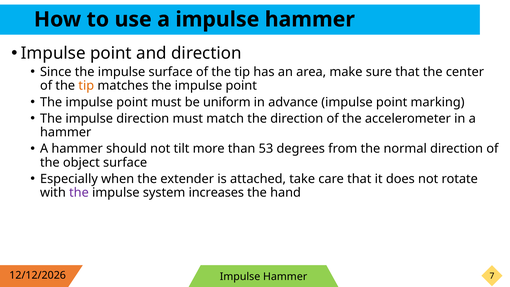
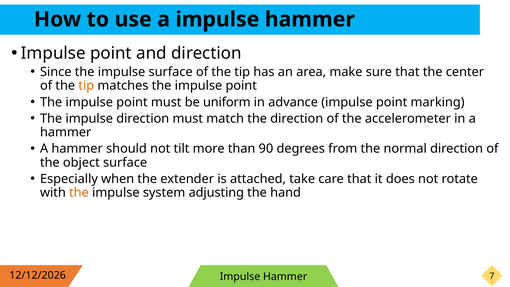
53: 53 -> 90 (266, 149)
the colour: purple -> orange (79, 193)
increases: increases -> adjusting (216, 193)
